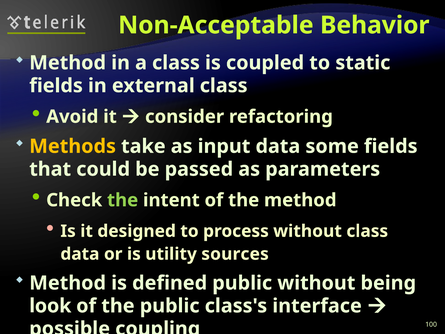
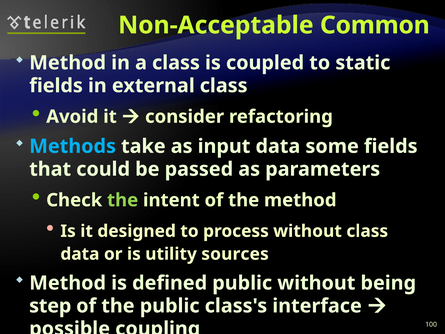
Behavior: Behavior -> Common (375, 25)
Methods colour: yellow -> light blue (73, 146)
look: look -> step (50, 306)
